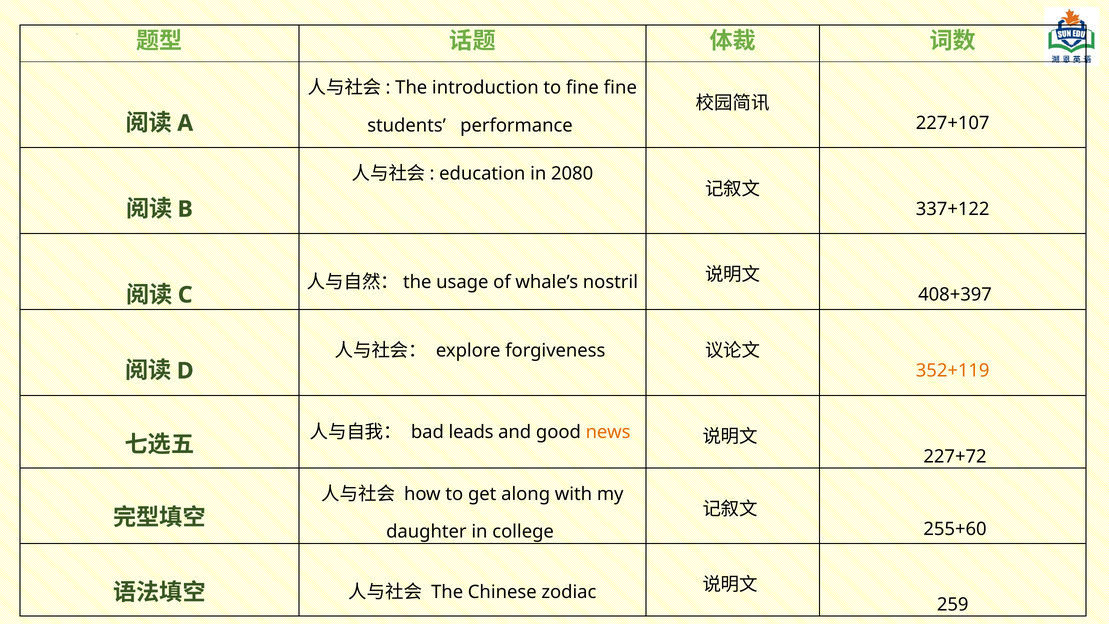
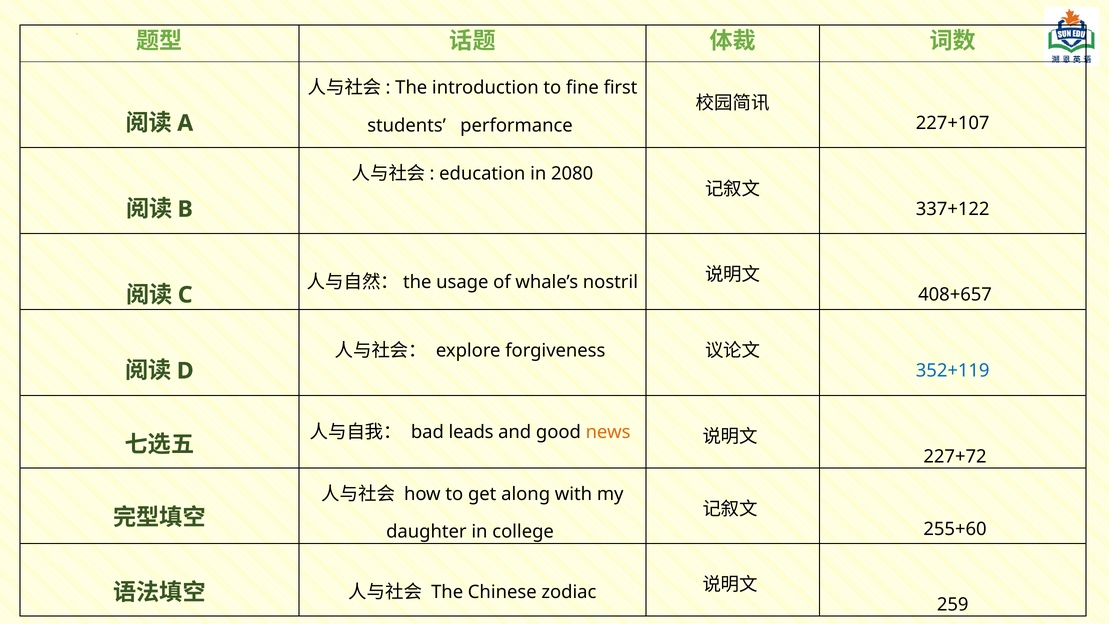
fine fine: fine -> first (621, 88)
408+397: 408+397 -> 408+657 (955, 295)
352+119 colour: orange -> blue (953, 371)
